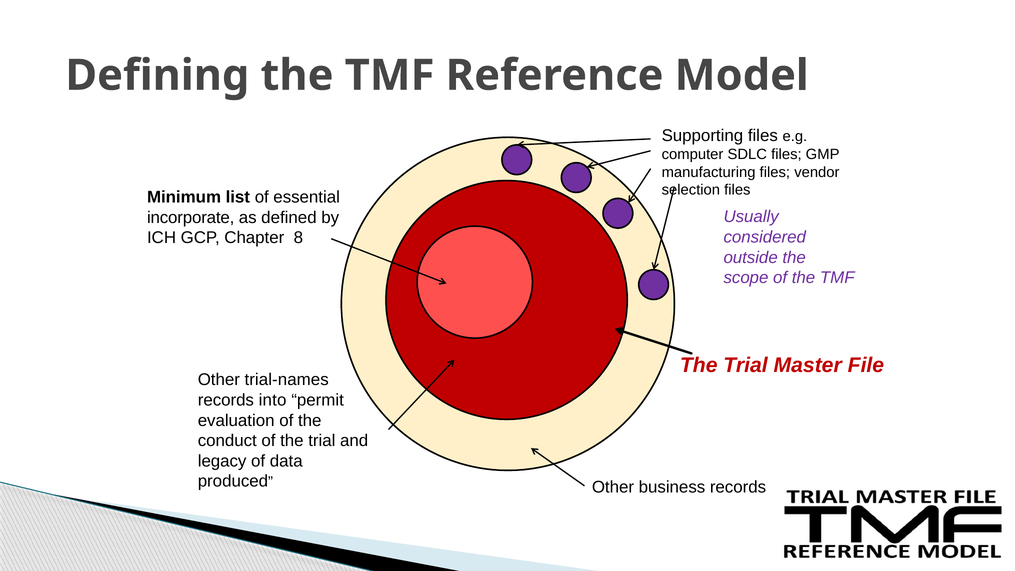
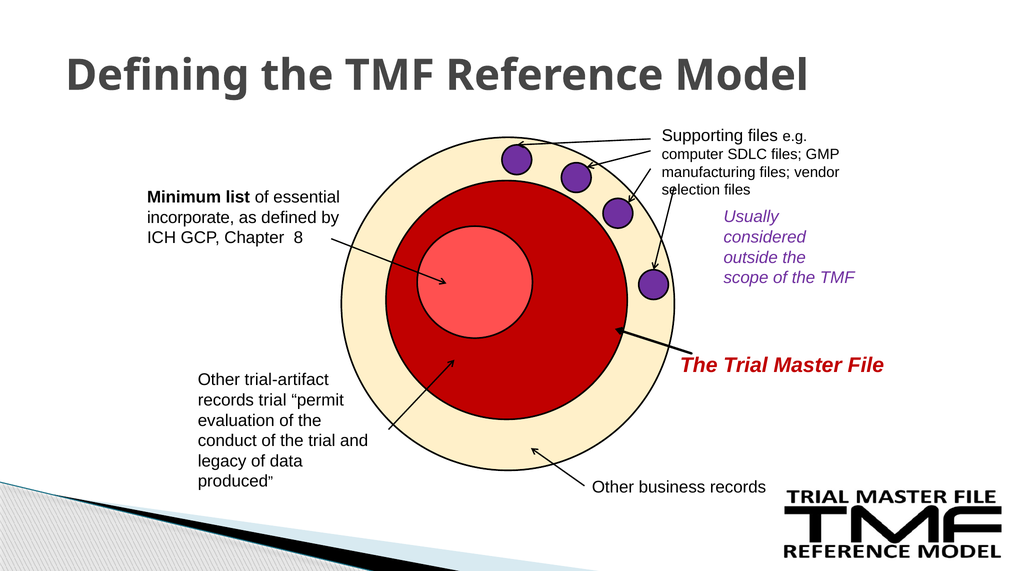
trial-names: trial-names -> trial-artifact (287, 380)
records into: into -> trial (273, 400)
